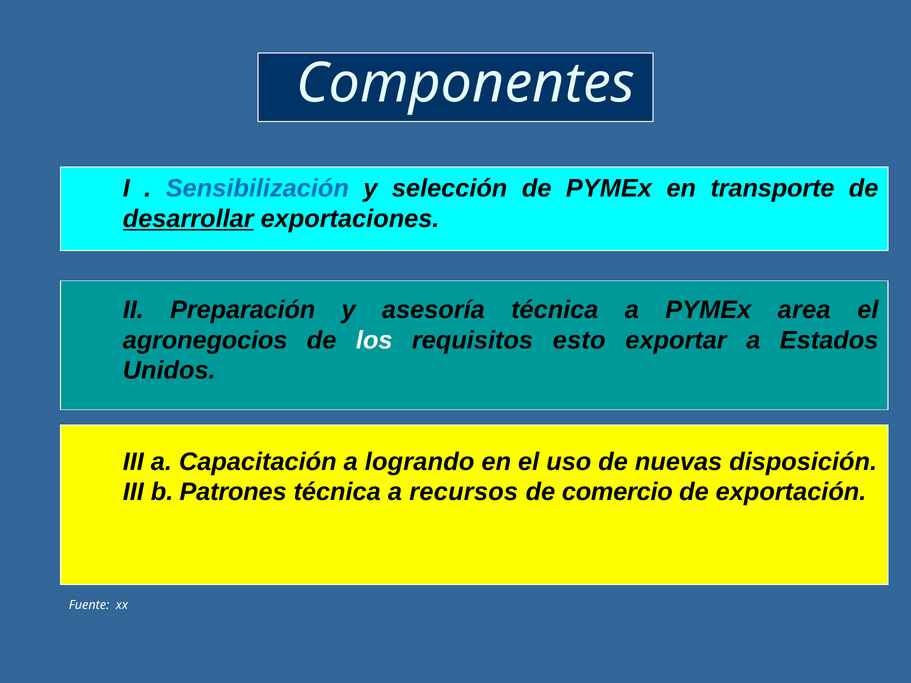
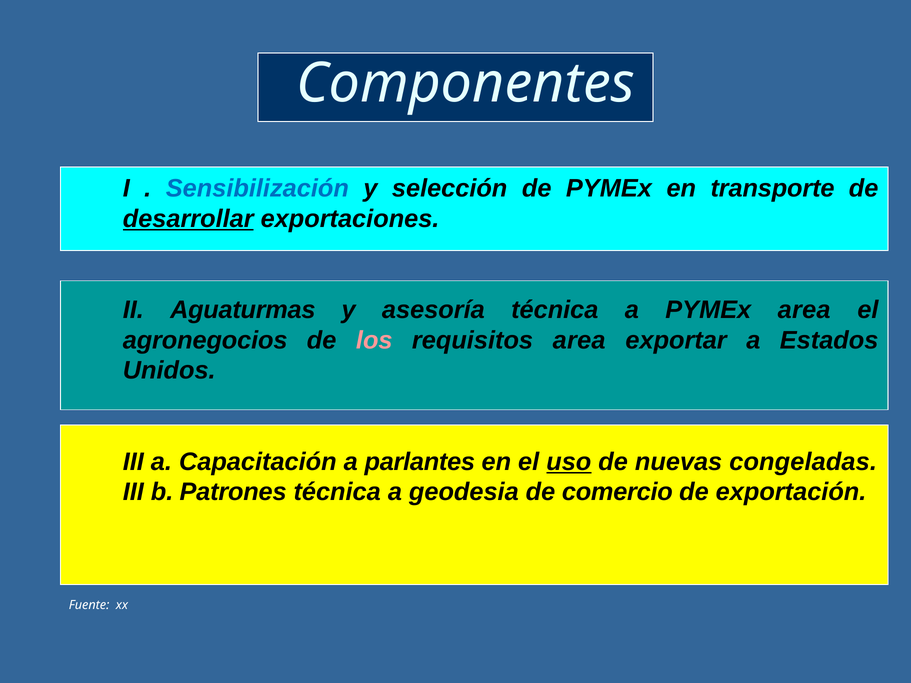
Preparación: Preparación -> Aguaturmas (243, 310)
los colour: white -> pink (374, 340)
requisitos esto: esto -> area (579, 340)
logrando: logrando -> parlantes (420, 462)
uso underline: none -> present (569, 462)
disposición: disposición -> congeladas (803, 462)
recursos: recursos -> geodesia (464, 492)
